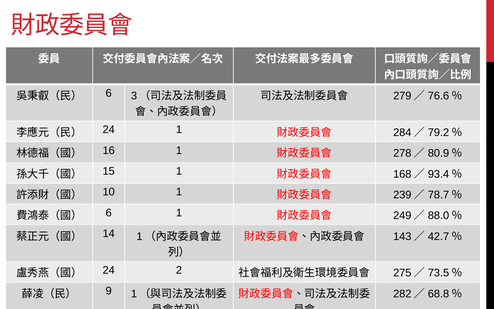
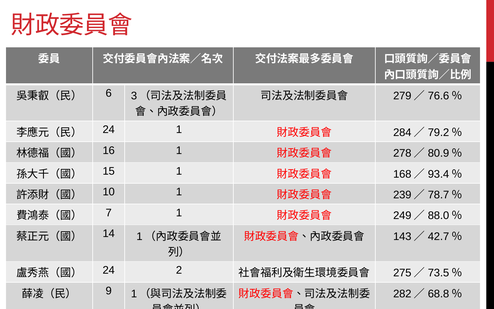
6: 6 -> 7 (109, 213)
